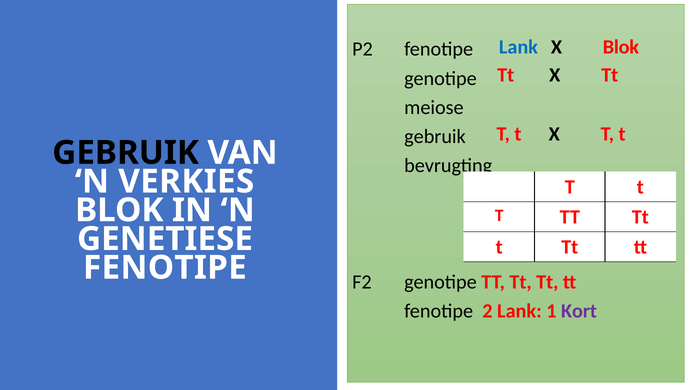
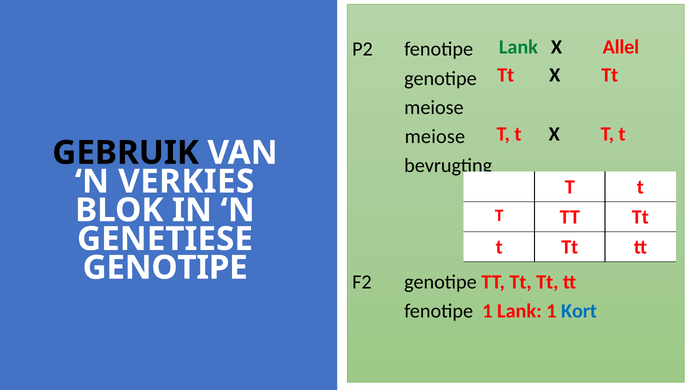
Lank colour: blue -> green (518, 47)
X Blok: Blok -> Allel (621, 47)
gebruik: gebruik -> meiose (435, 137)
FENOTIPE: FENOTIPE -> GENOTIPE (165, 268)
fenotipe 2: 2 -> 1 (487, 311)
Kort colour: purple -> blue (579, 311)
